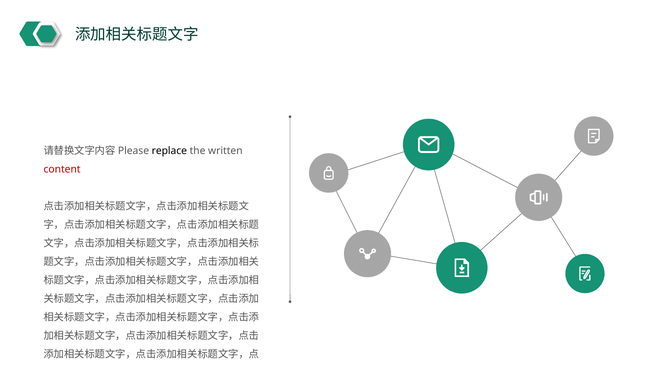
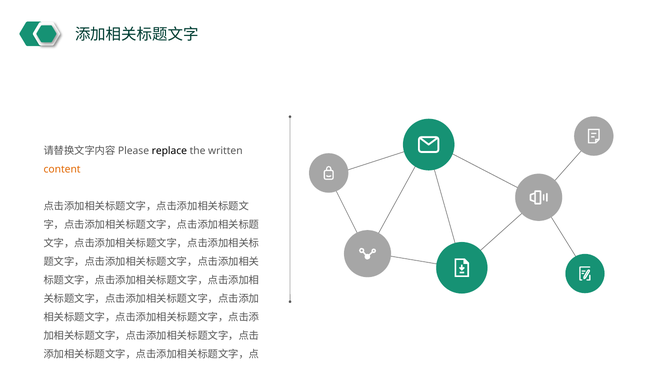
content colour: red -> orange (62, 169)
